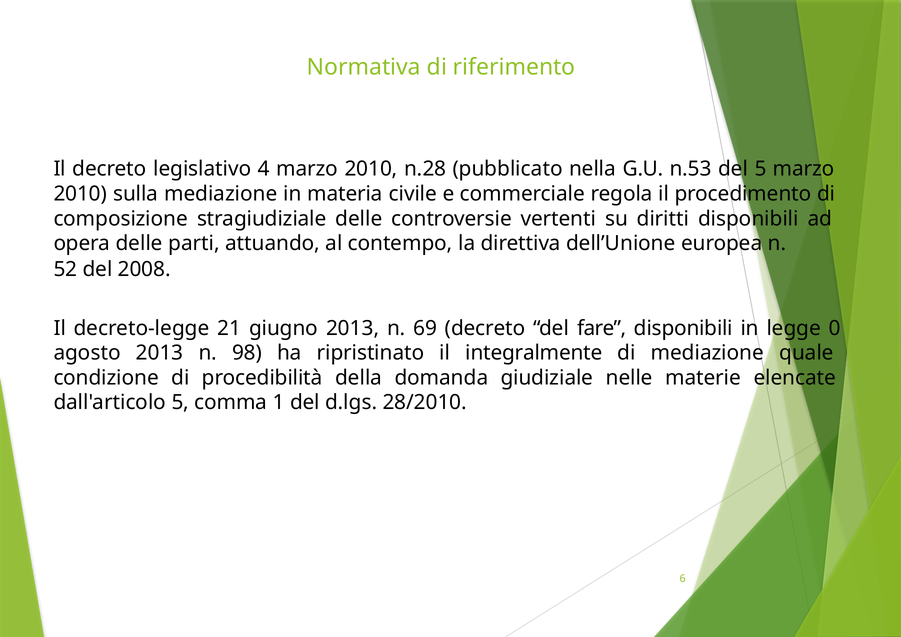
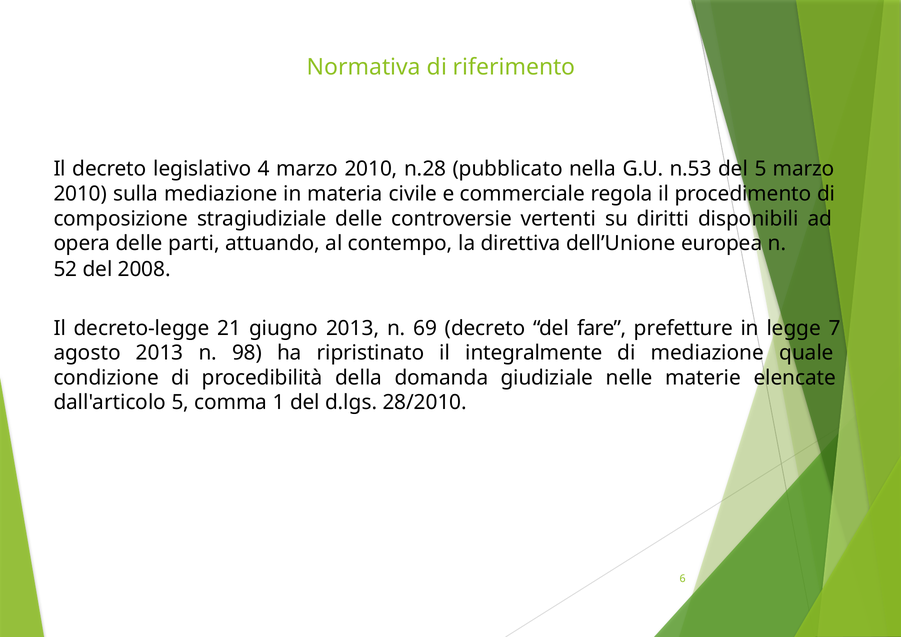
fare disponibili: disponibili -> prefetture (683, 328)
0: 0 -> 7 (835, 328)
